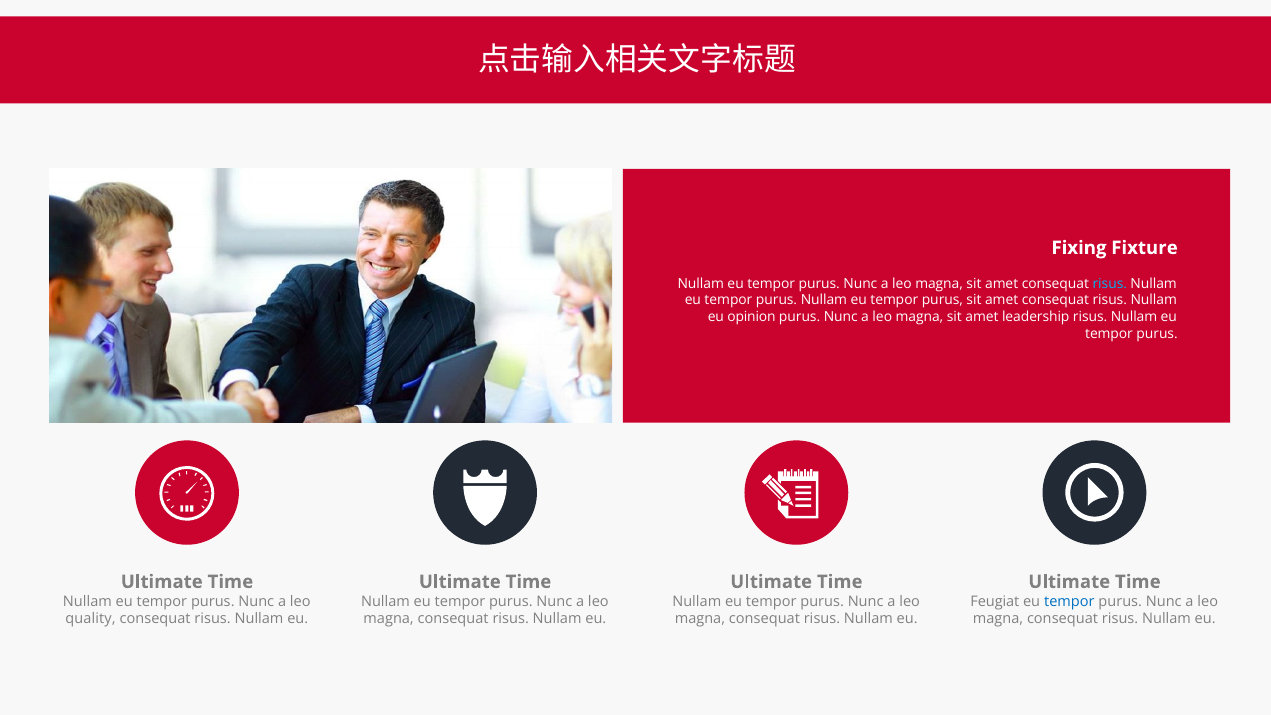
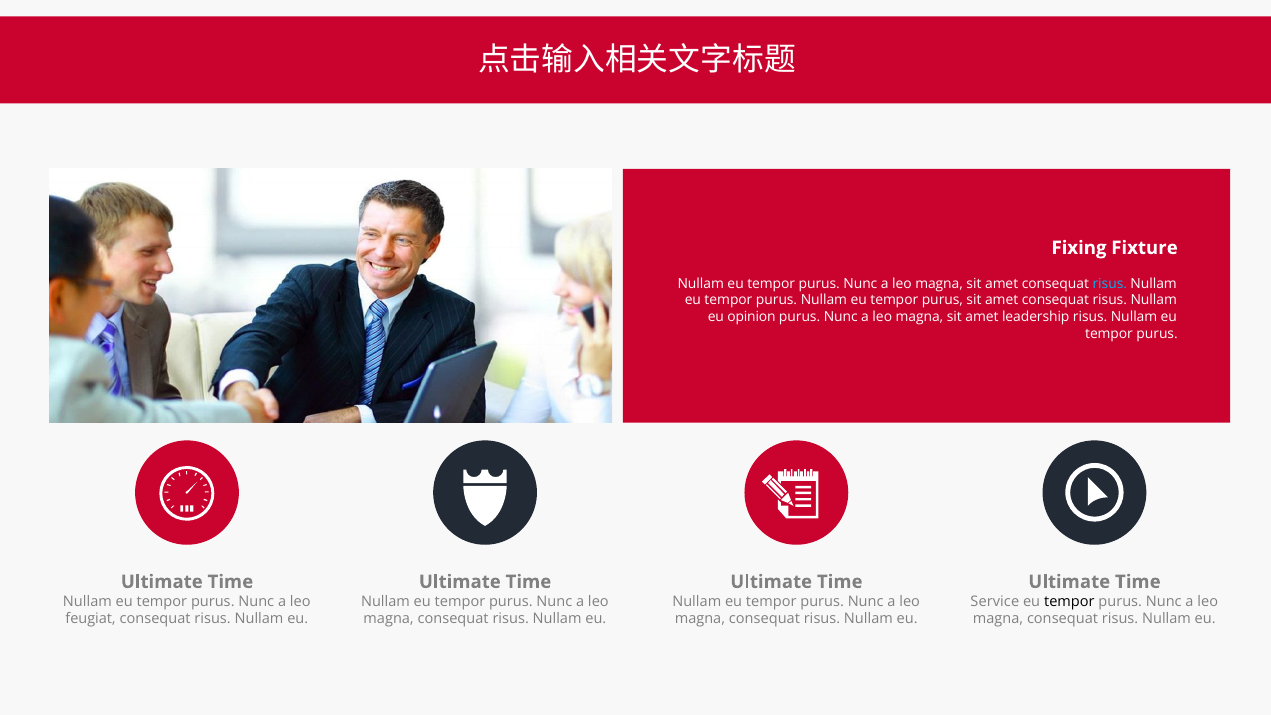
Feugiat: Feugiat -> Service (995, 602)
tempor colour: blue -> black (1069, 602)
quality: quality -> feugiat (91, 619)
